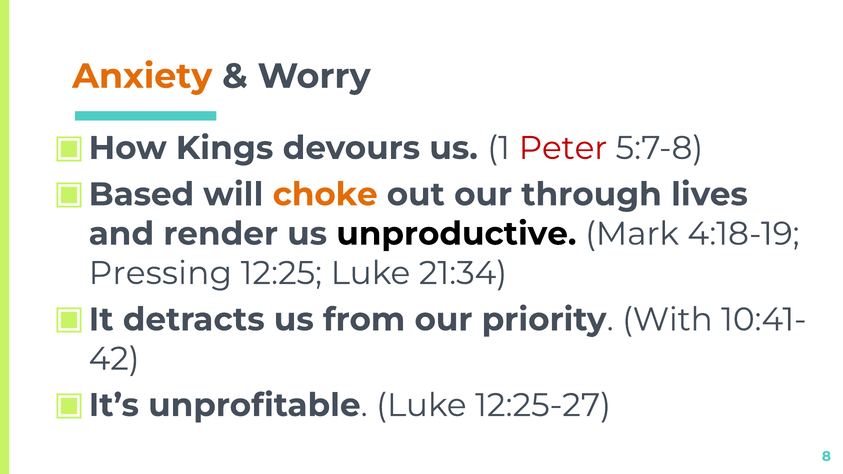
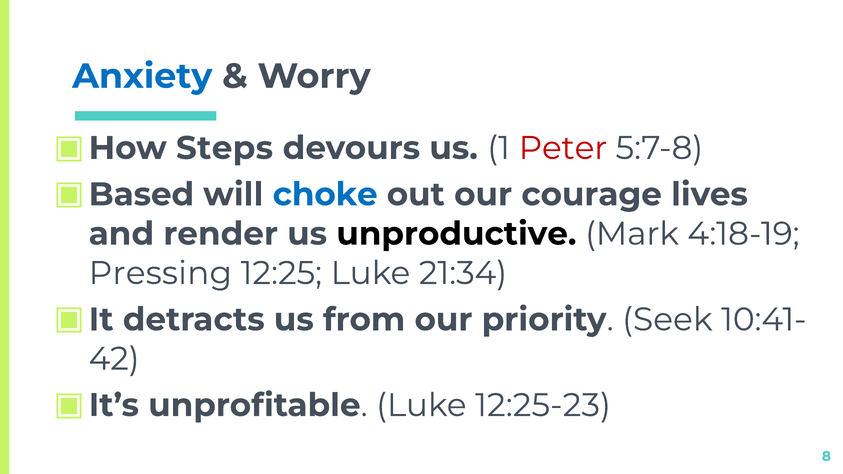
Anxiety colour: orange -> blue (142, 76)
Kings: Kings -> Steps (225, 148)
choke colour: orange -> blue (325, 195)
through: through -> courage (592, 195)
With: With -> Seek (667, 320)
12:25-27: 12:25-27 -> 12:25-23 (543, 405)
